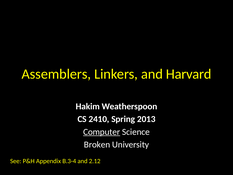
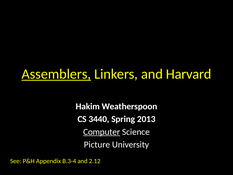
Assemblers underline: none -> present (56, 74)
2410: 2410 -> 3440 (99, 119)
Broken: Broken -> Picture (97, 144)
